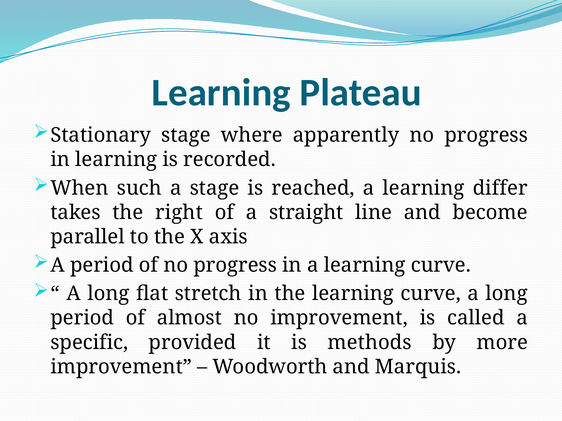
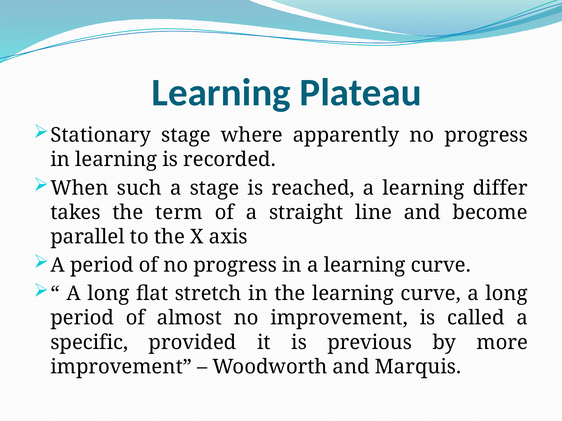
right: right -> term (179, 213)
methods: methods -> previous (370, 343)
